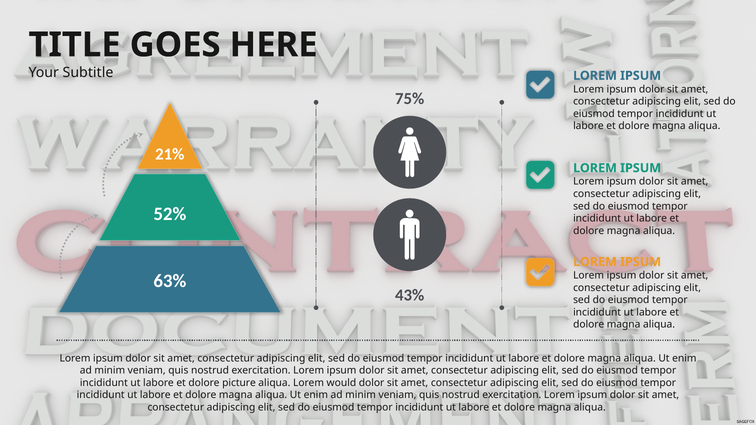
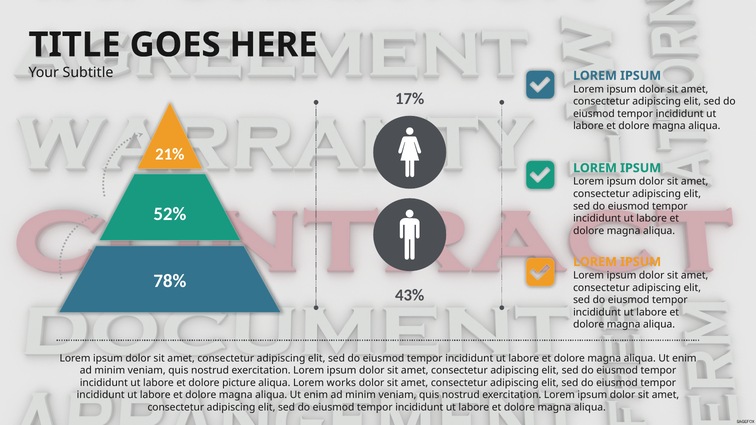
75%: 75% -> 17% (410, 99)
63%: 63% -> 78% (170, 281)
would: would -> works (341, 383)
